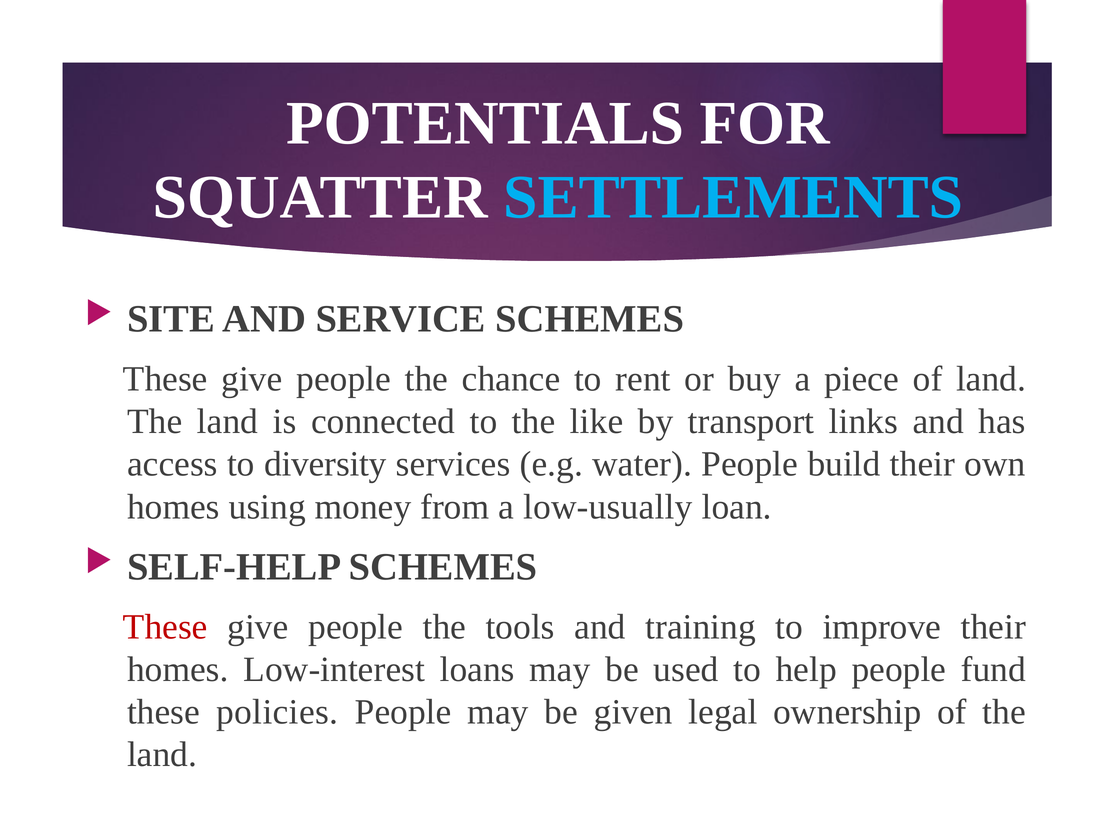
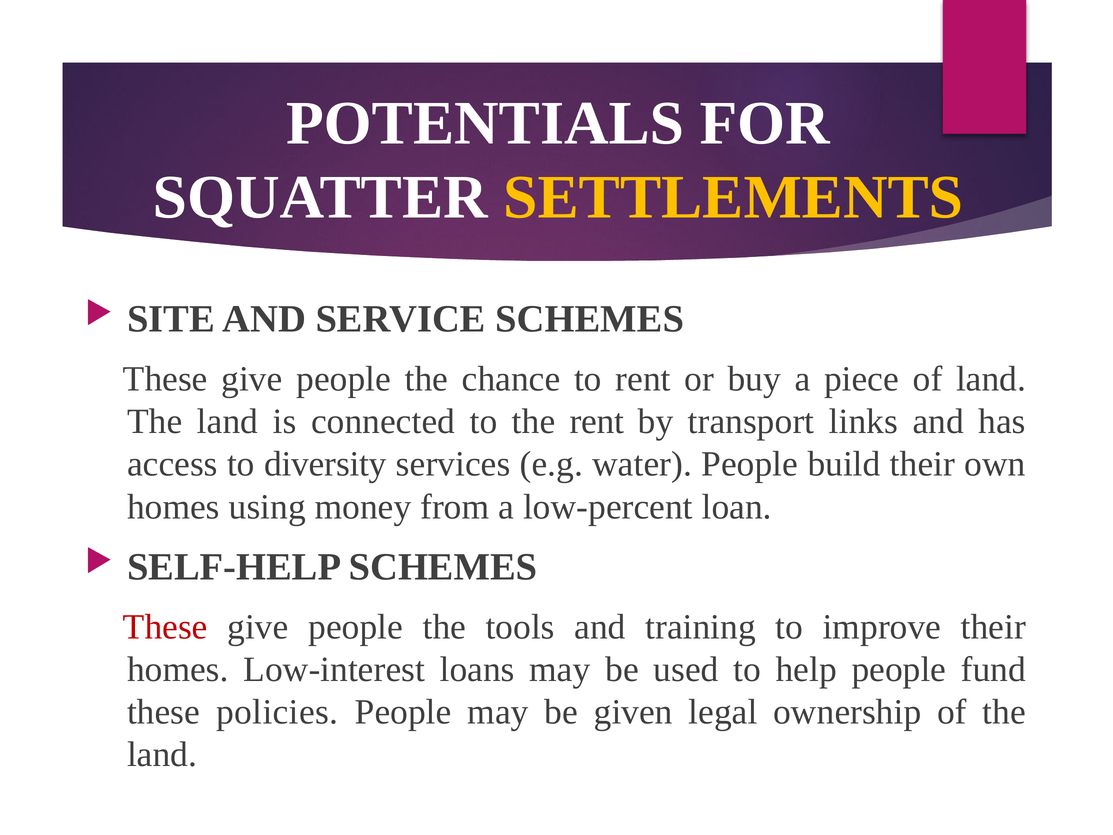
SETTLEMENTS colour: light blue -> yellow (733, 197)
the like: like -> rent (597, 421)
low-usually: low-usually -> low-percent (608, 507)
